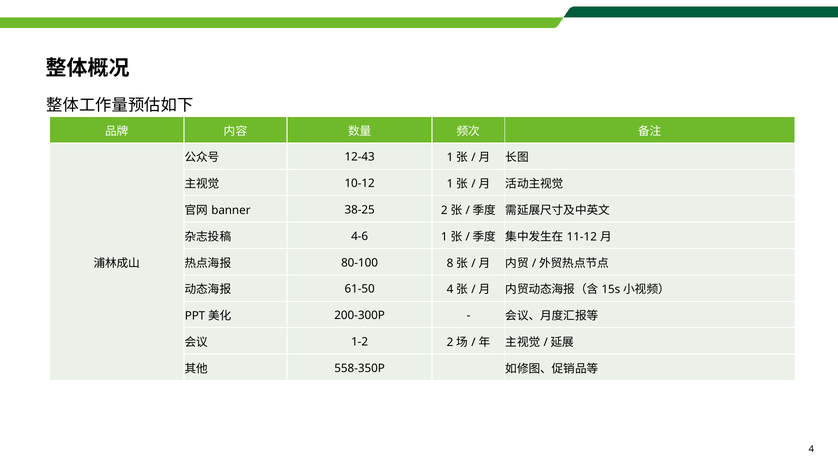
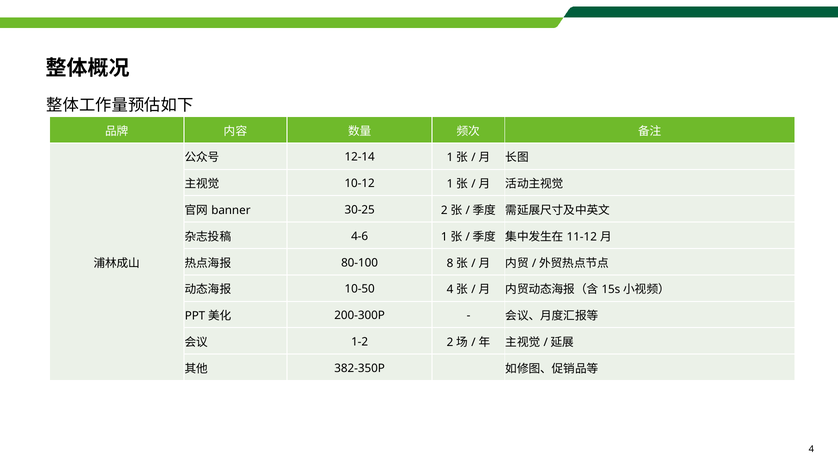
12-43: 12-43 -> 12-14 (360, 157)
38-25: 38-25 -> 30-25 (360, 210)
61-50: 61-50 -> 10-50 (360, 289)
558-350P: 558-350P -> 382-350P (360, 369)
